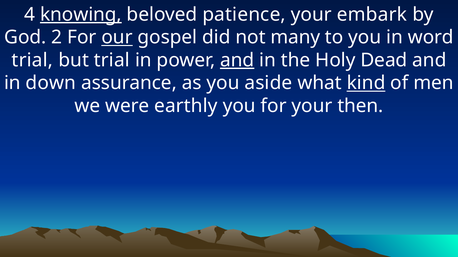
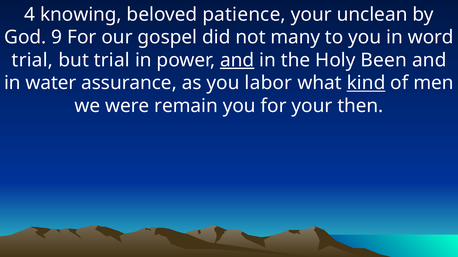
knowing underline: present -> none (81, 14)
embark: embark -> unclean (372, 14)
2: 2 -> 9 (57, 37)
our underline: present -> none (117, 37)
Dead: Dead -> Been (384, 60)
down: down -> water (51, 83)
aside: aside -> labor (268, 83)
earthly: earthly -> remain (186, 106)
